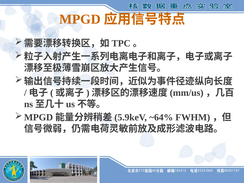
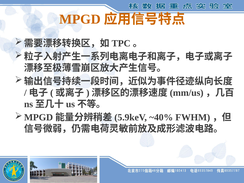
~64%: ~64% -> ~40% (161, 117)
